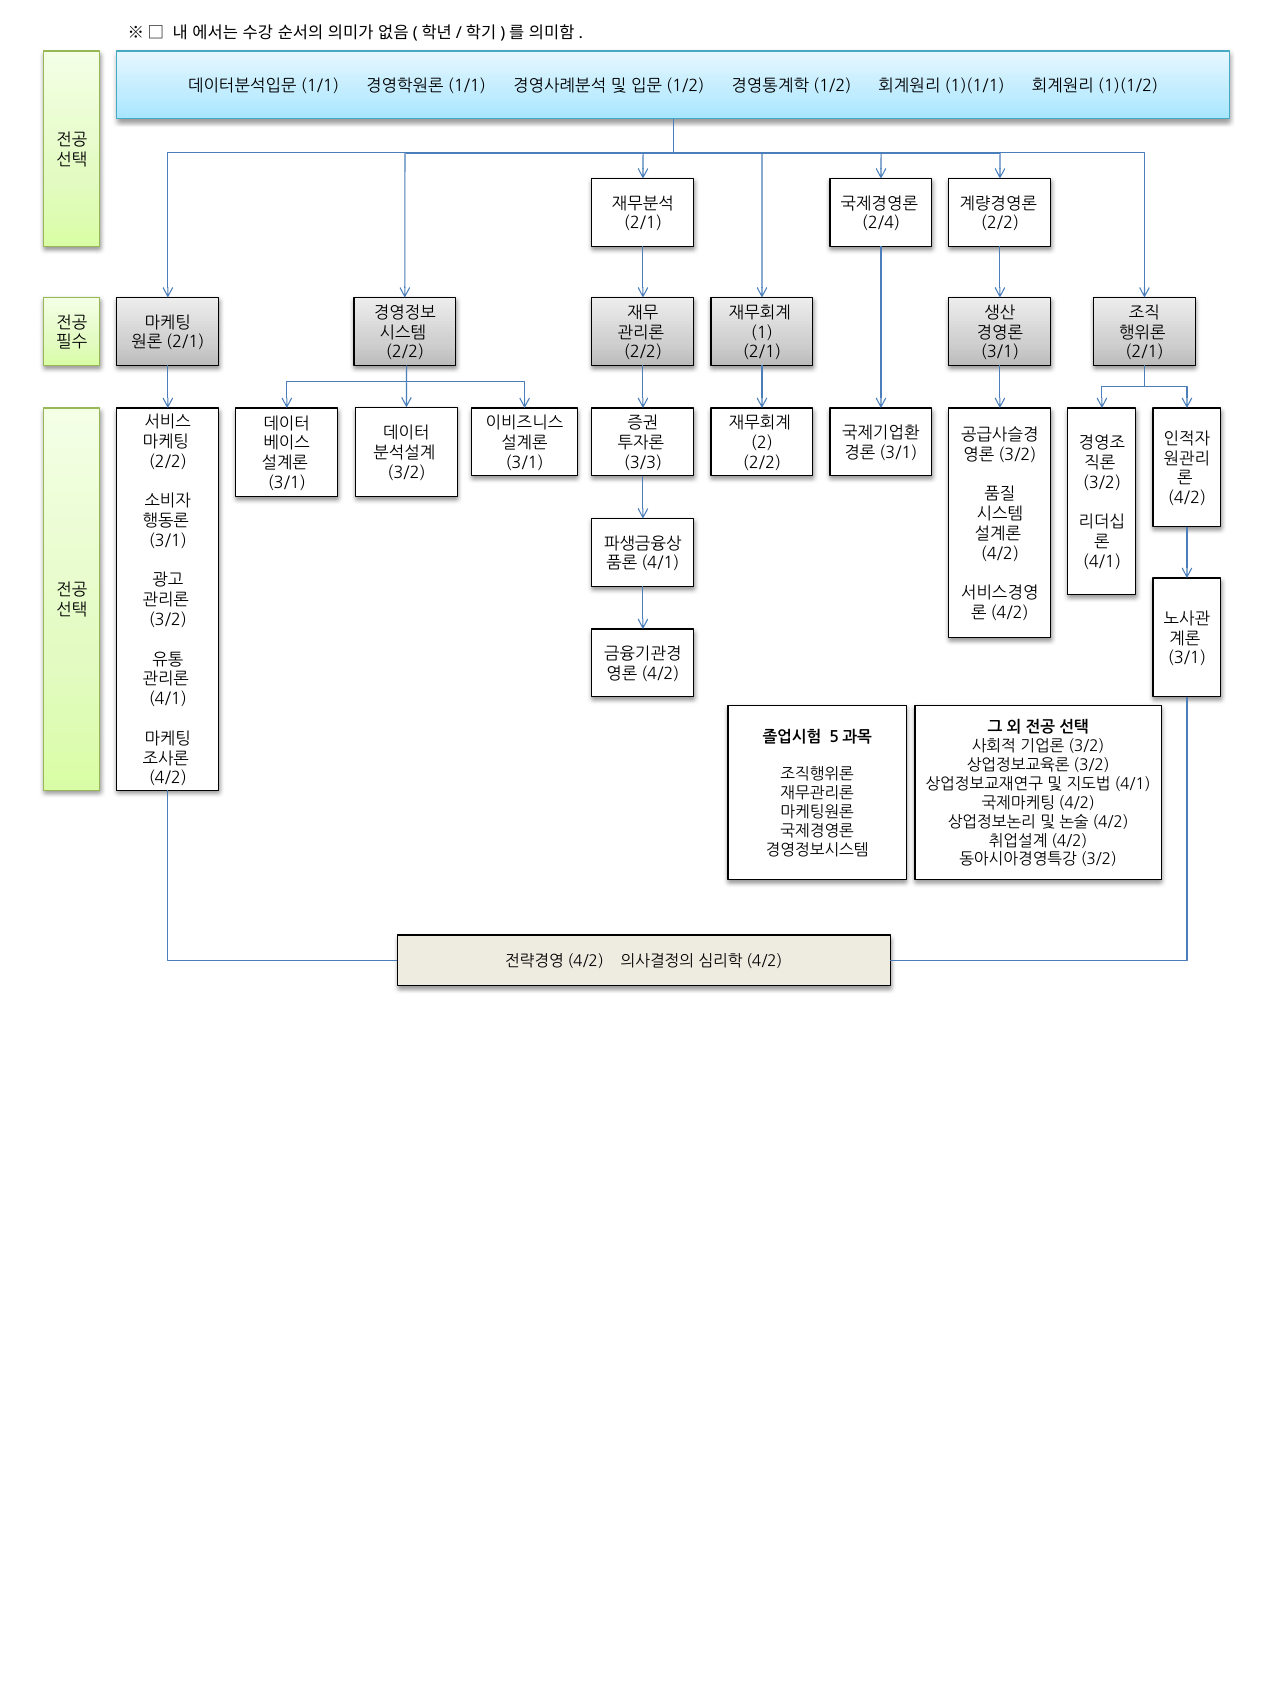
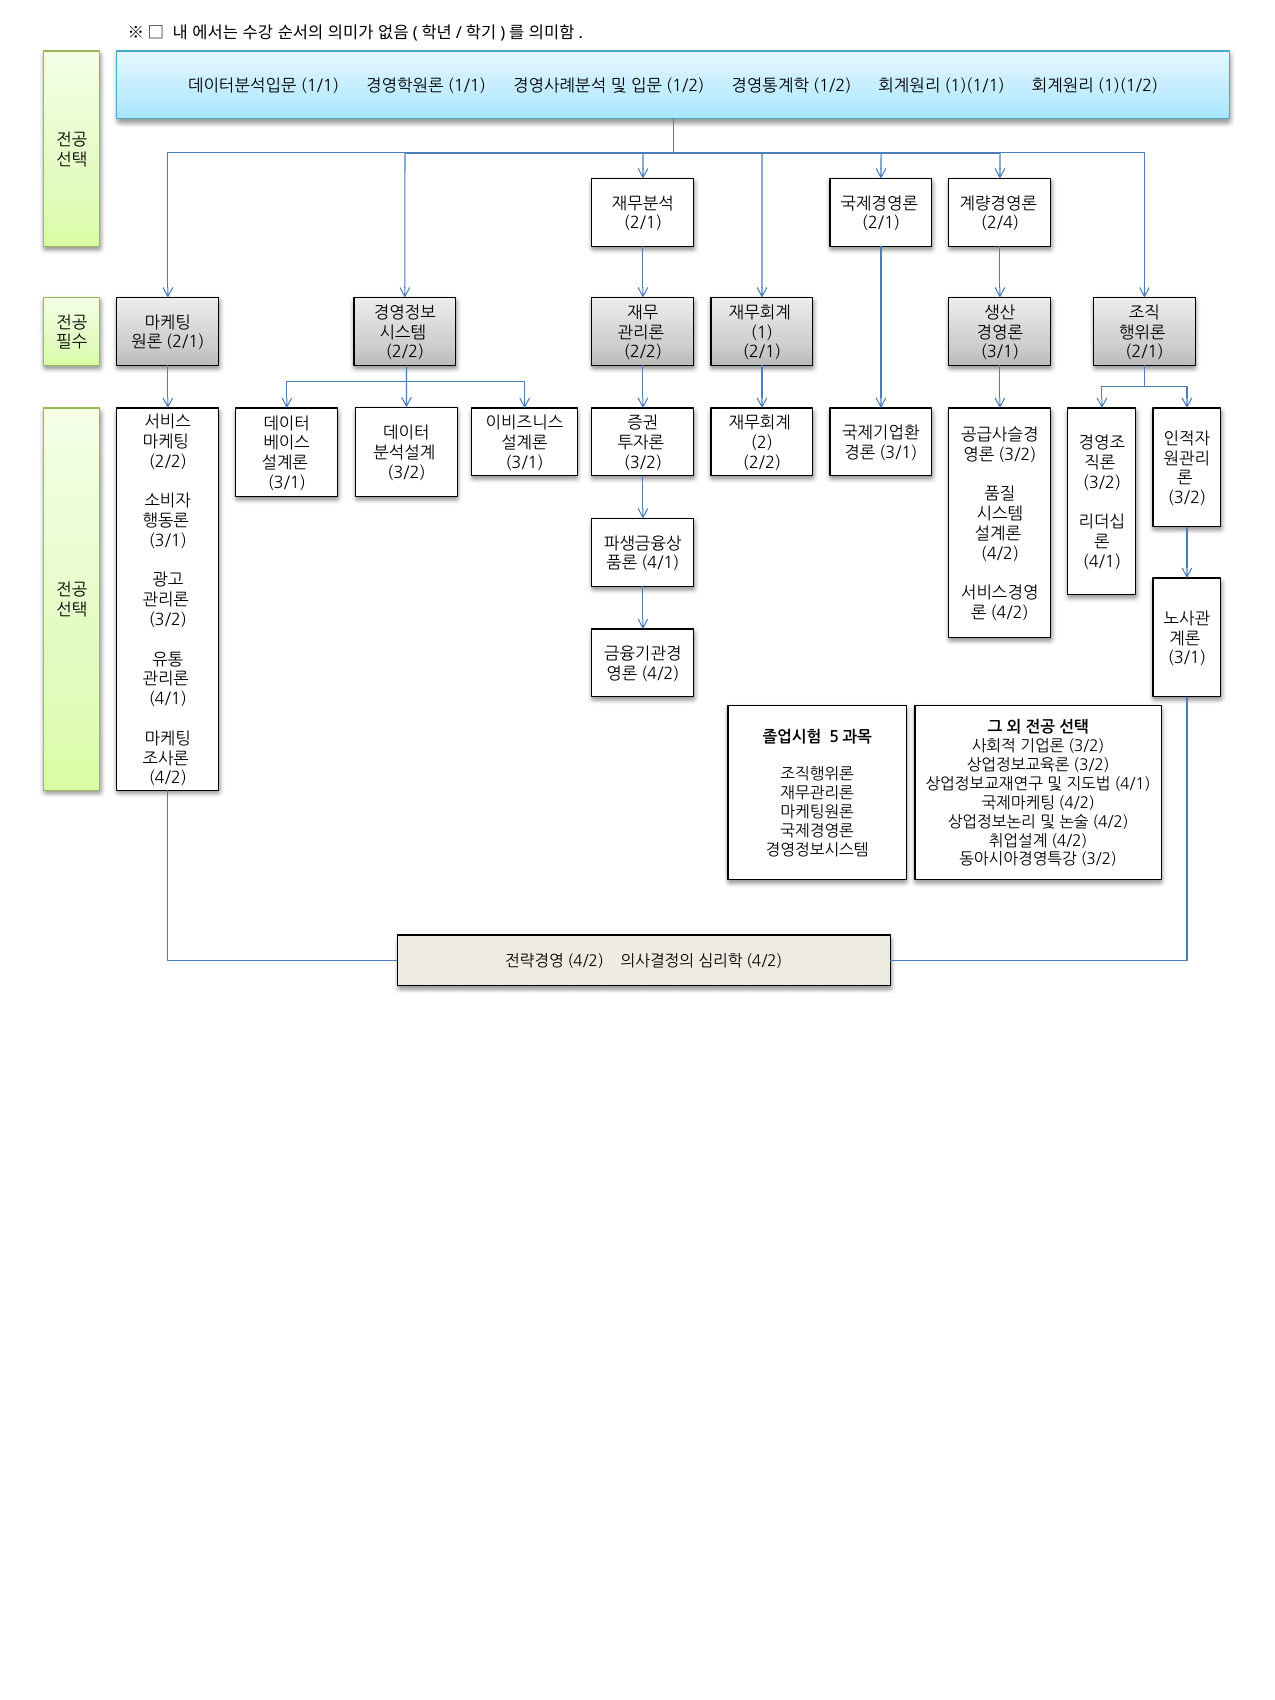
2/4: 2/4 -> 2/1 (881, 224)
2/2: 2/2 -> 2/4 (1000, 224)
3/3: 3/3 -> 3/2 (643, 463)
4/2: 4/2 -> 3/2 (1187, 498)
